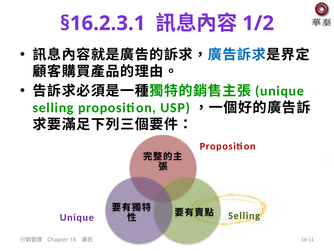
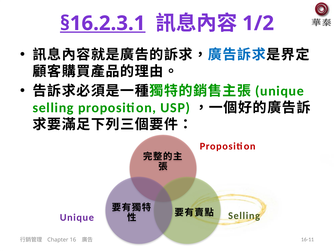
§16.2.3.1 underline: none -> present (103, 23)
